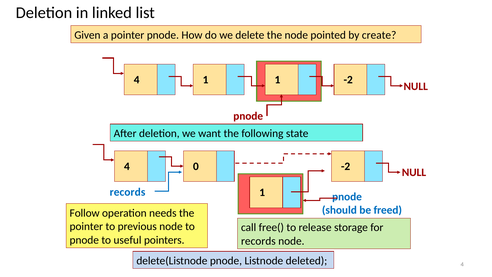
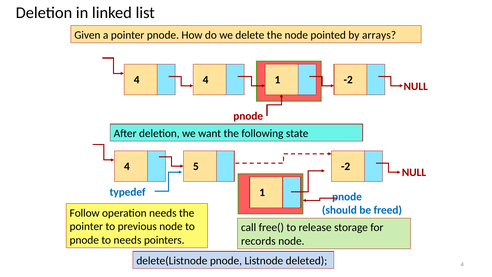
create: create -> arrays (379, 35)
4 1: 1 -> 4 (206, 80)
0: 0 -> 5 (196, 166)
records: records -> typedef (128, 192)
to useful: useful -> needs (127, 240)
